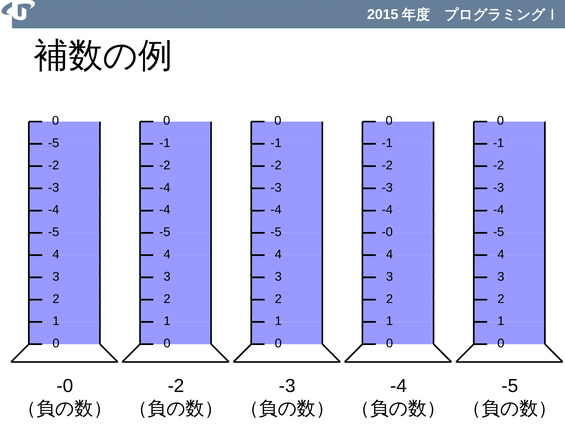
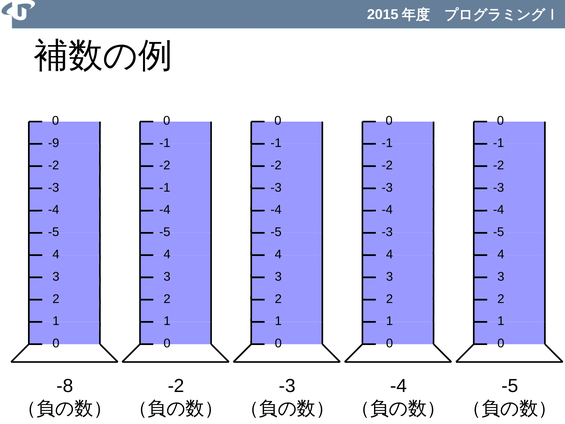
-5: -5 -> -9 (54, 143)
-4: -4 -> -1 (165, 187)
-0: -0 -> -3 (387, 232)
-0: -0 -> -8 (65, 386)
